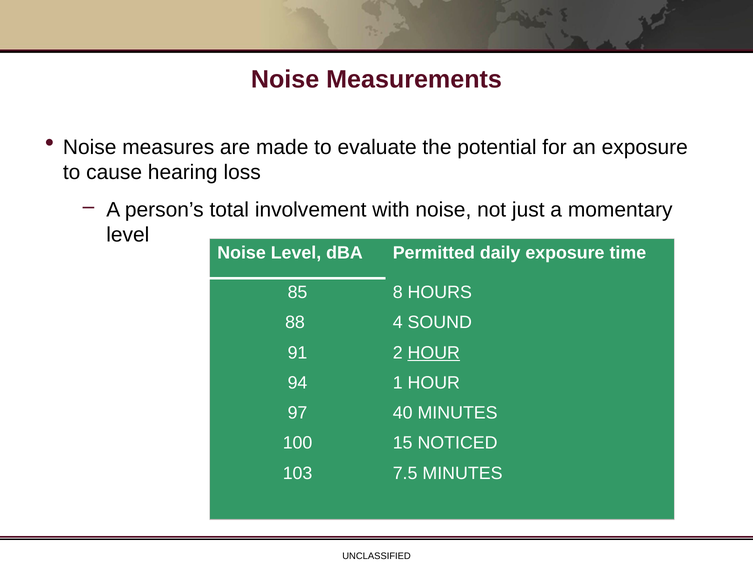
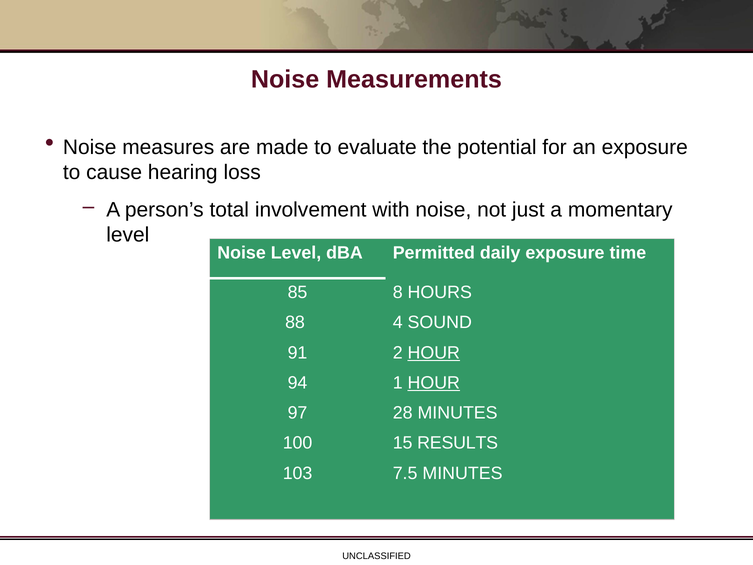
HOUR underline: none -> present (434, 383)
40: 40 -> 28 (403, 413)
NOTICED: NOTICED -> RESULTS (458, 443)
